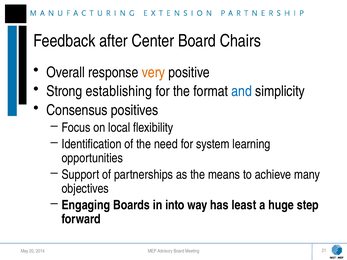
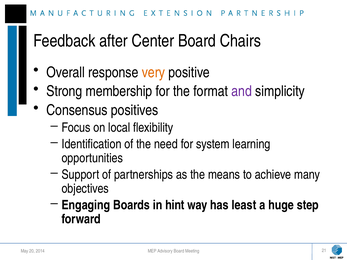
establishing: establishing -> membership (119, 91)
and colour: blue -> purple (242, 91)
into: into -> hint (175, 205)
